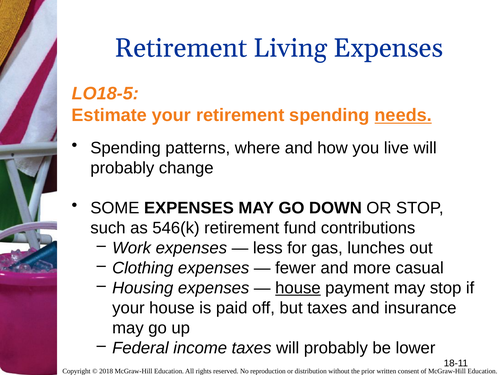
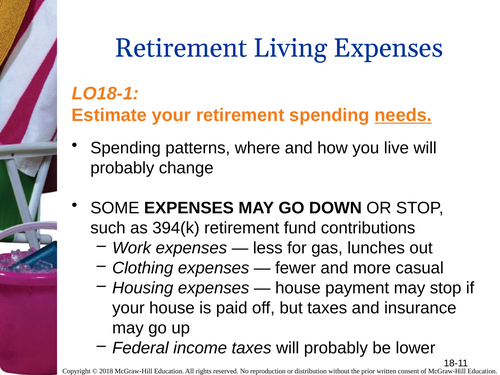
LO18-5: LO18-5 -> LO18-1 (105, 94)
546(k: 546(k -> 394(k (176, 228)
house underline: present -> none (298, 288)
